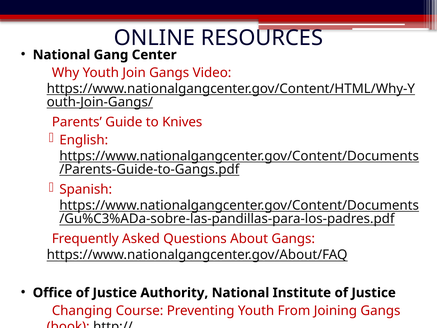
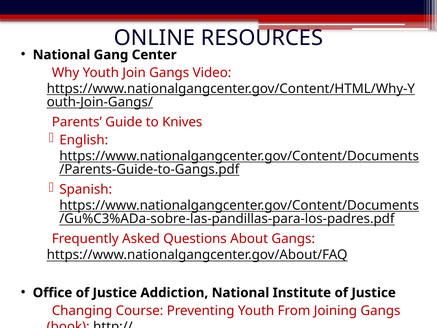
Authority: Authority -> Addiction (174, 293)
